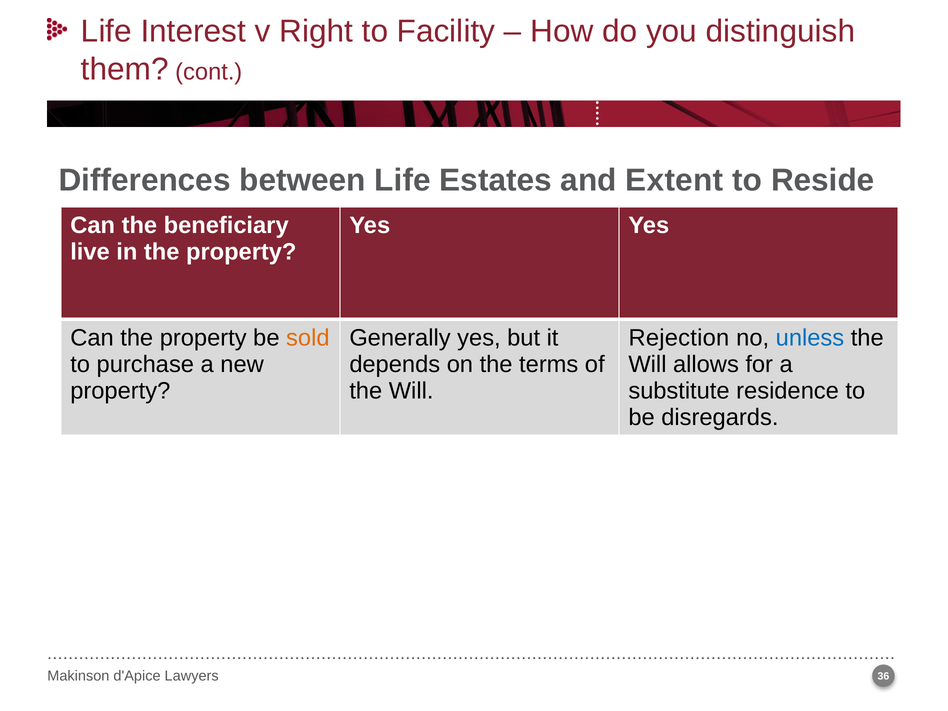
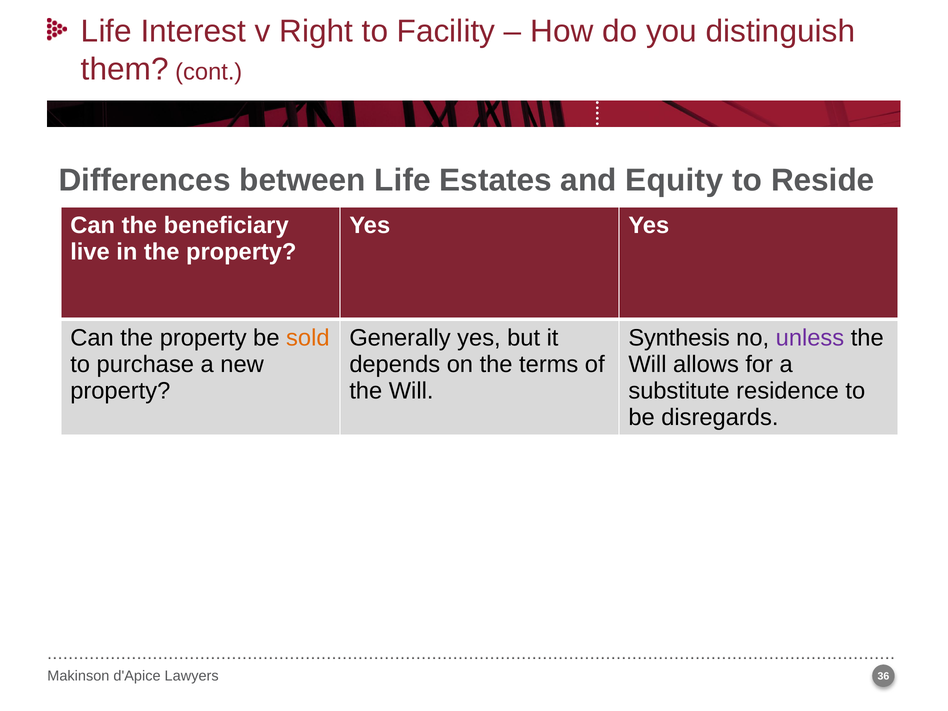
Extent: Extent -> Equity (674, 180)
Rejection: Rejection -> Synthesis (679, 338)
unless colour: blue -> purple (810, 338)
